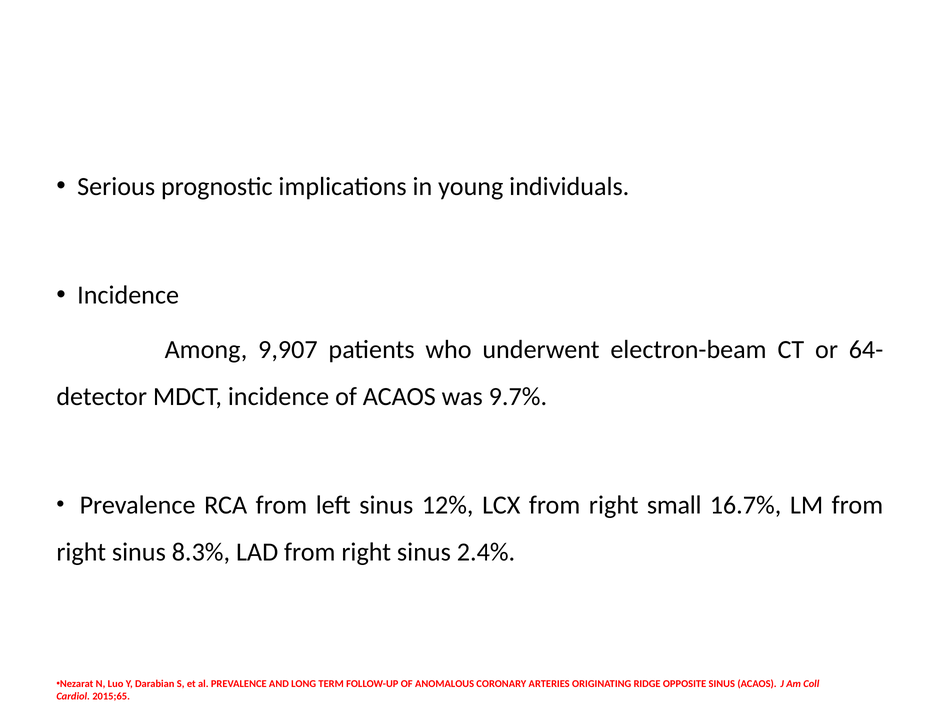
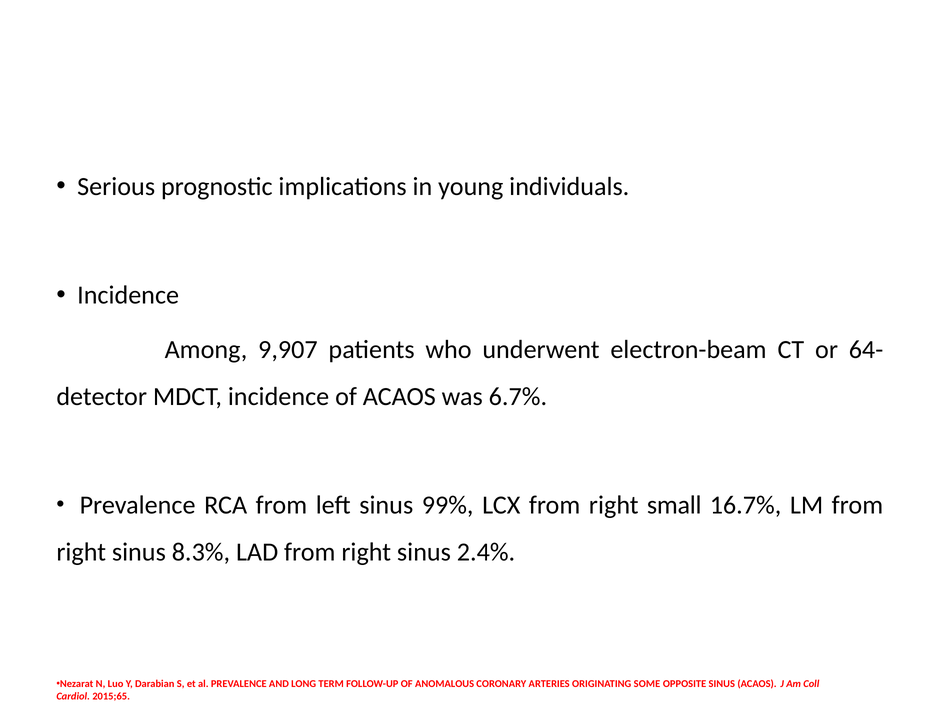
9.7%: 9.7% -> 6.7% (518, 397)
12%: 12% -> 99% (448, 505)
RIDGE: RIDGE -> SOME (647, 684)
